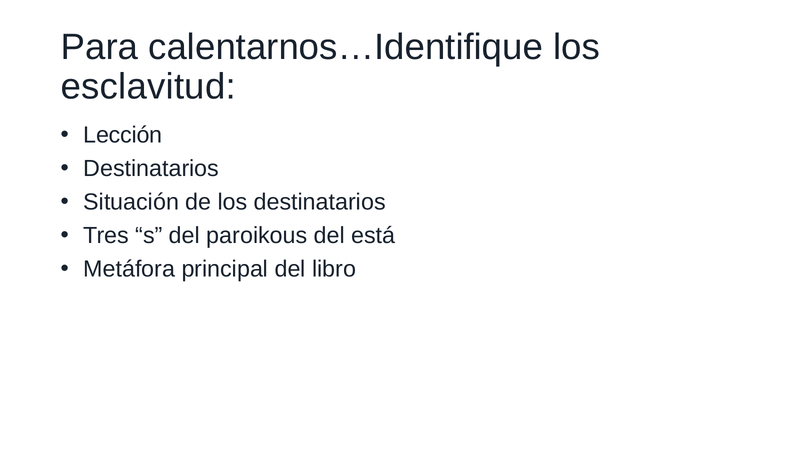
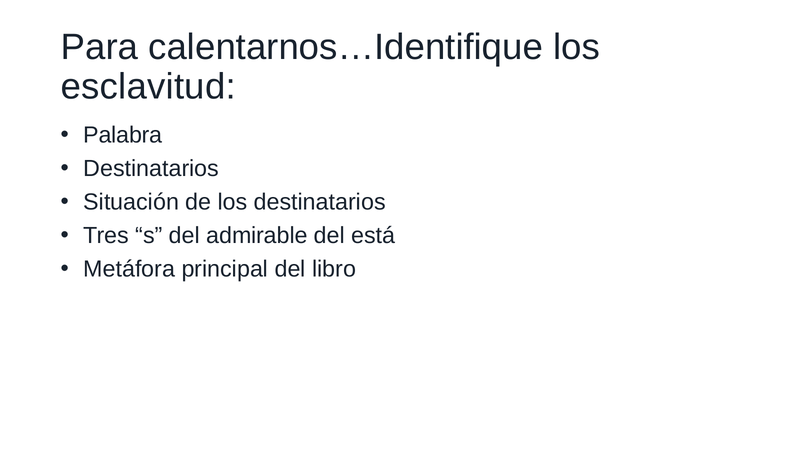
Lección: Lección -> Palabra (123, 135)
paroikous: paroikous -> admirable (257, 236)
